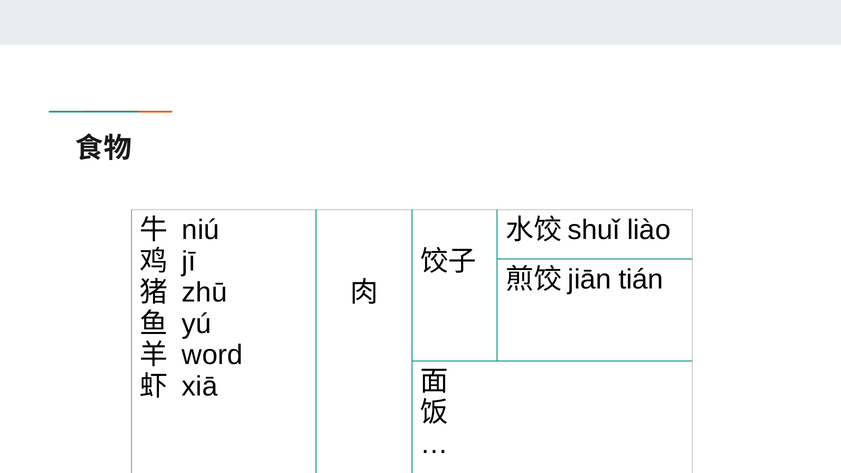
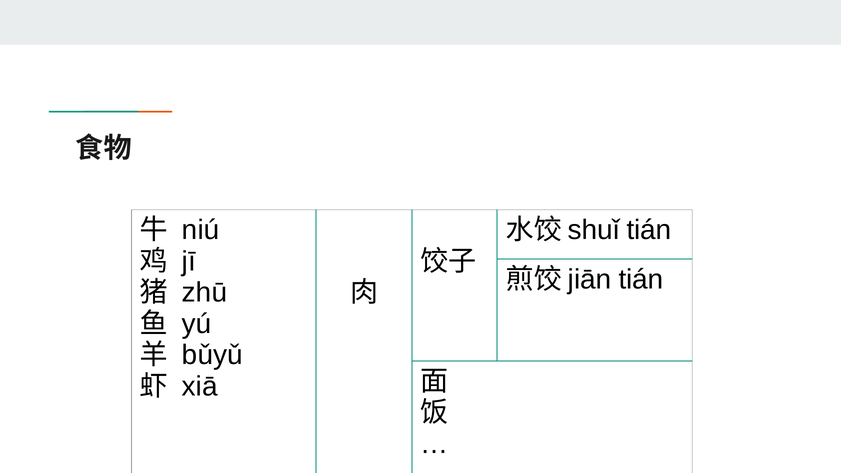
liào: liào -> tián (649, 230)
word: word -> bǔyǔ (212, 355)
